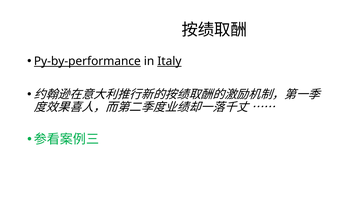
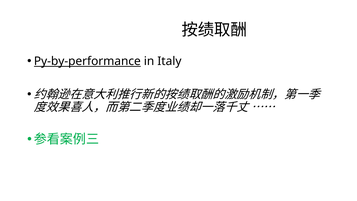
Italy underline: present -> none (169, 61)
